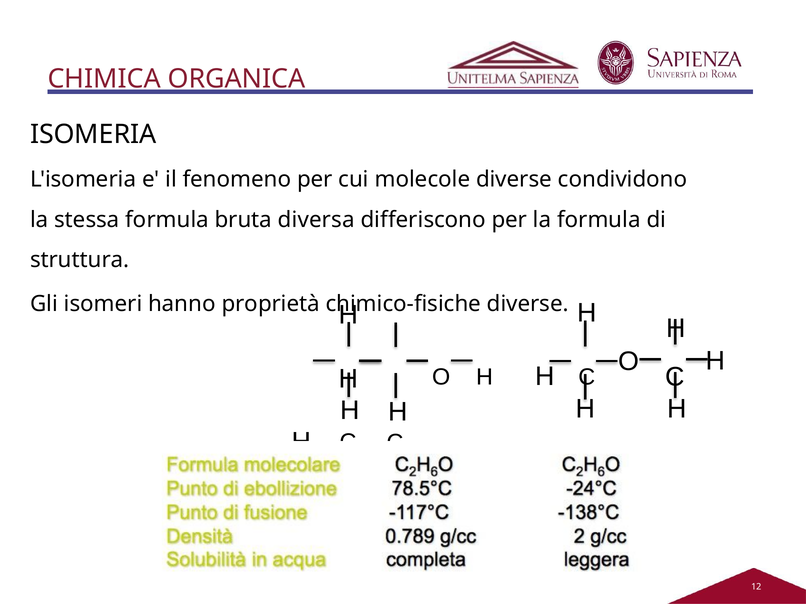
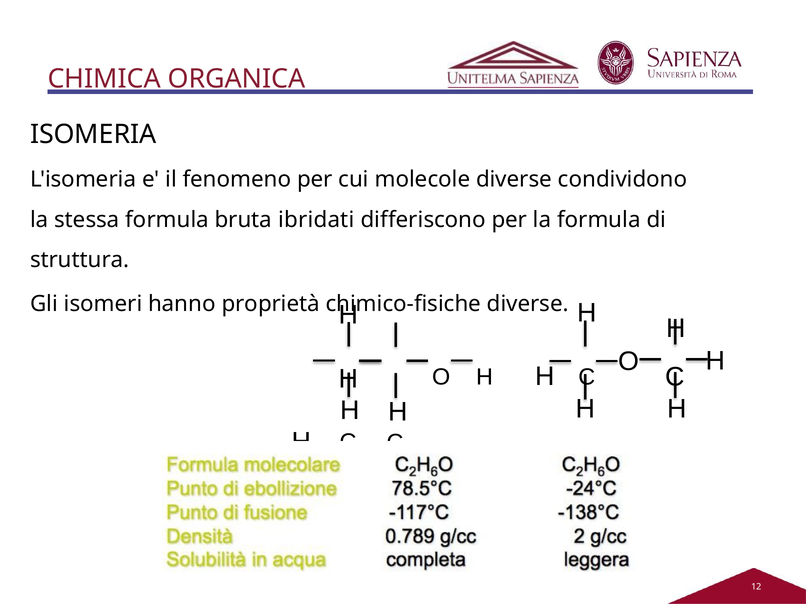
diversa: diversa -> ibridati (316, 220)
